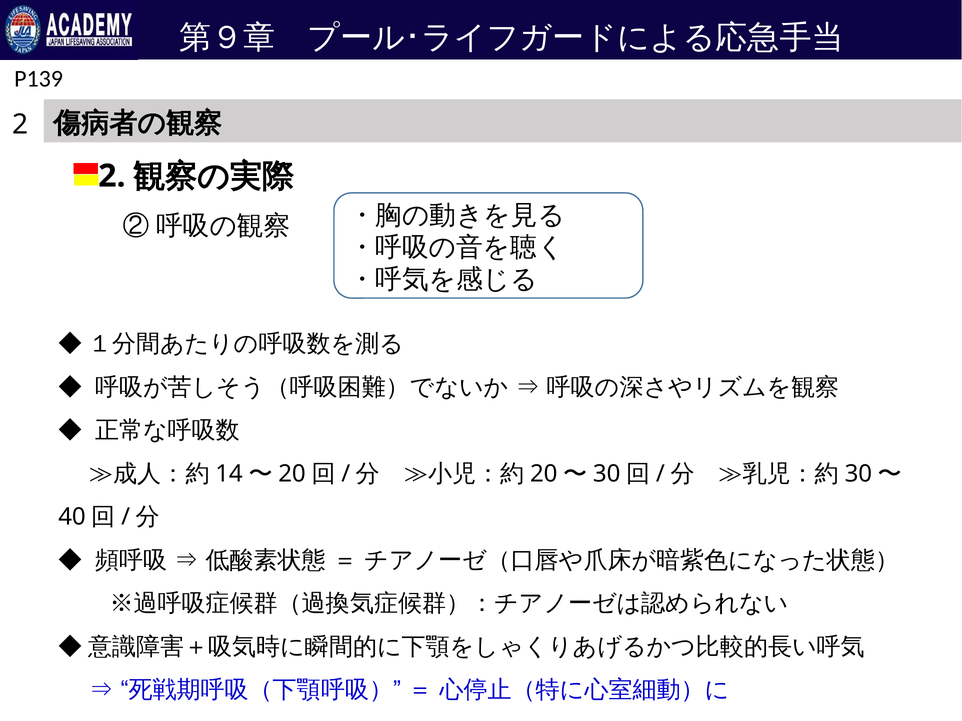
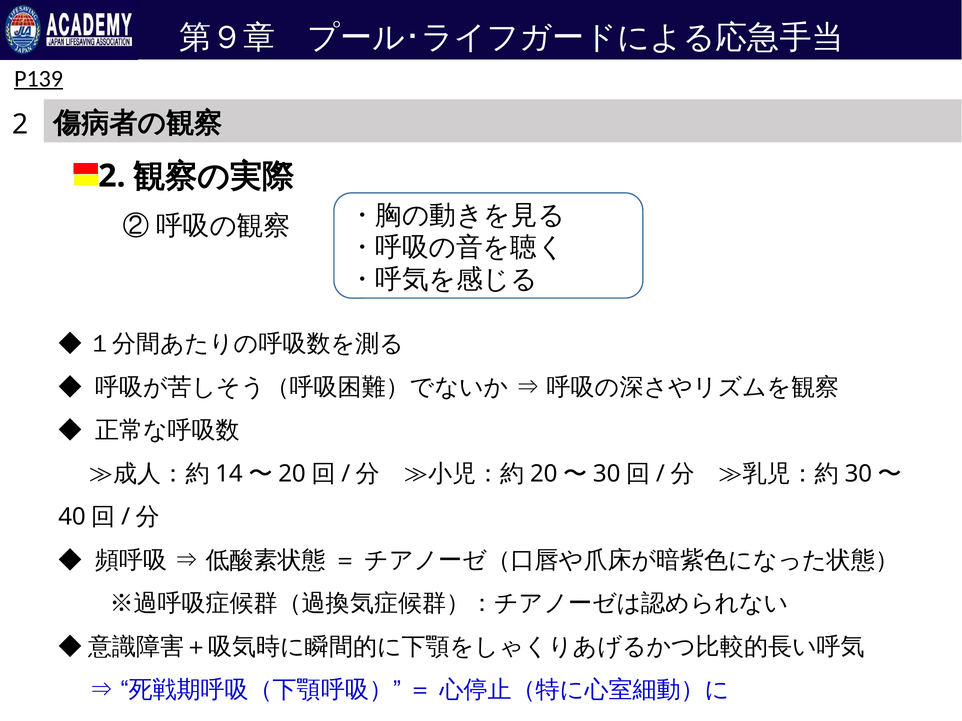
P139 underline: none -> present (39, 79)
